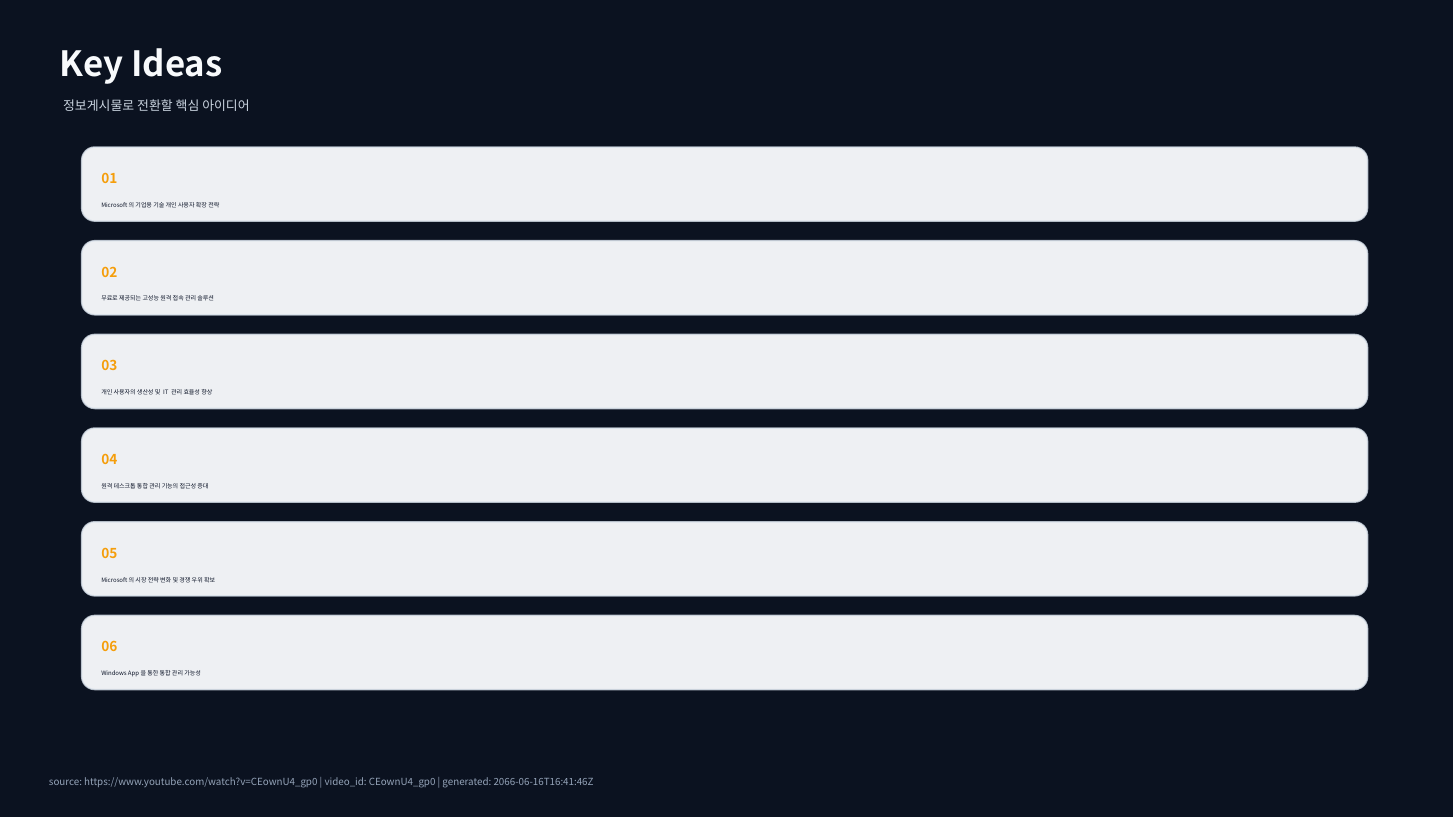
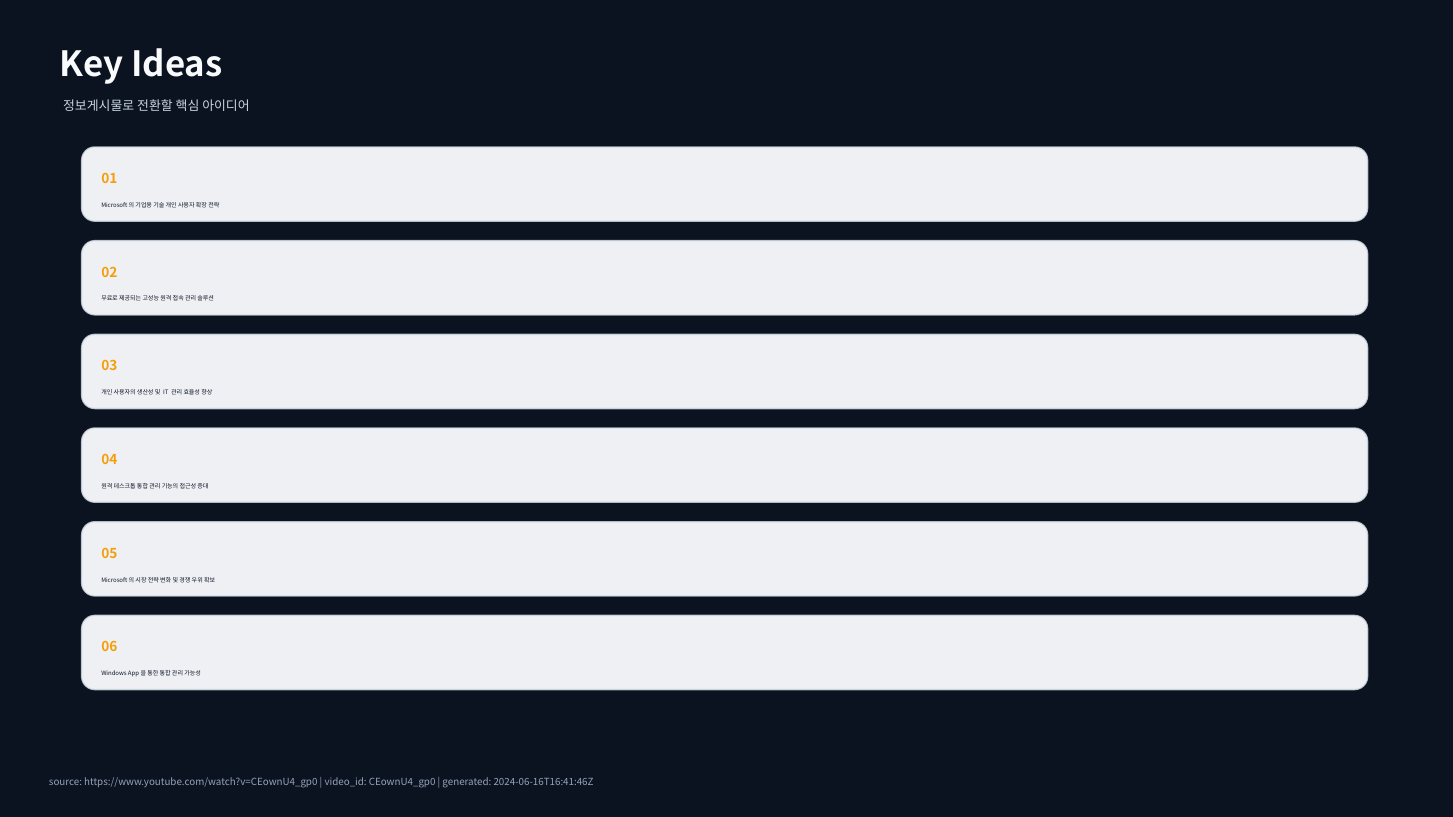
2066-06-16T16:41:46Z: 2066-06-16T16:41:46Z -> 2024-06-16T16:41:46Z (544, 783)
